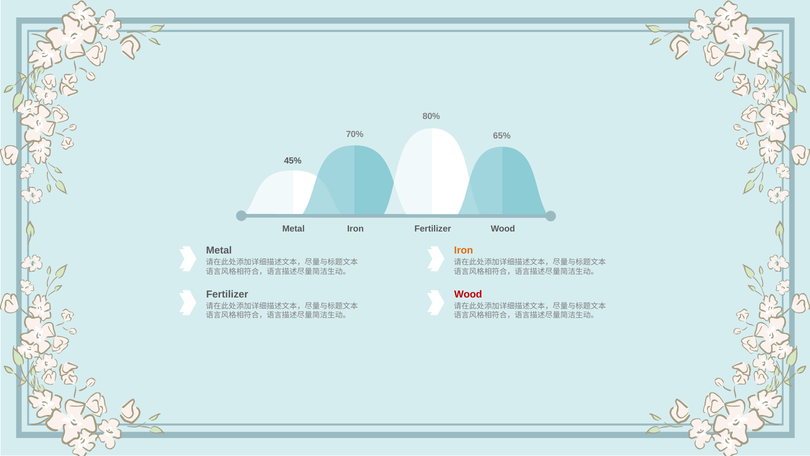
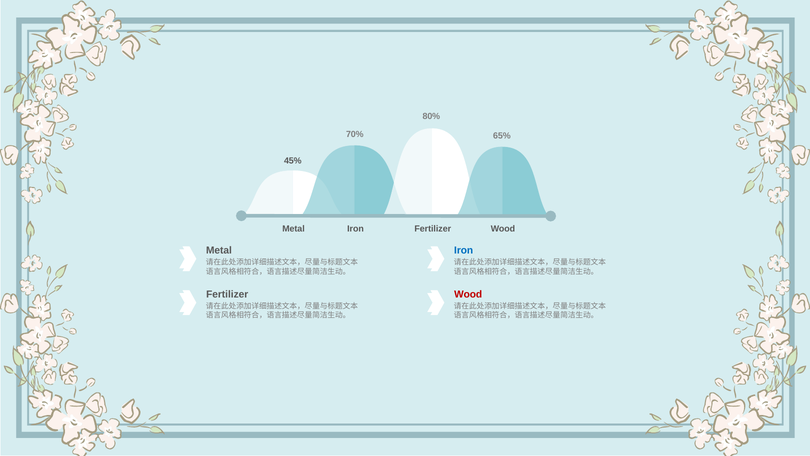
Iron colour: orange -> blue (464, 250)
